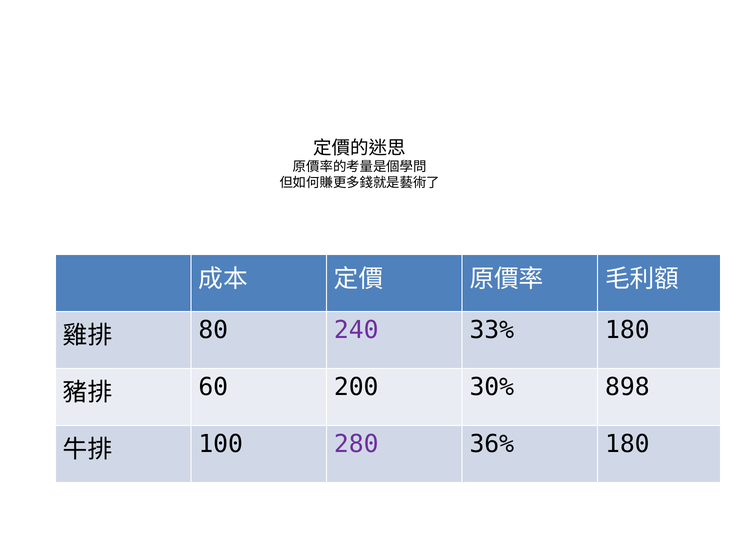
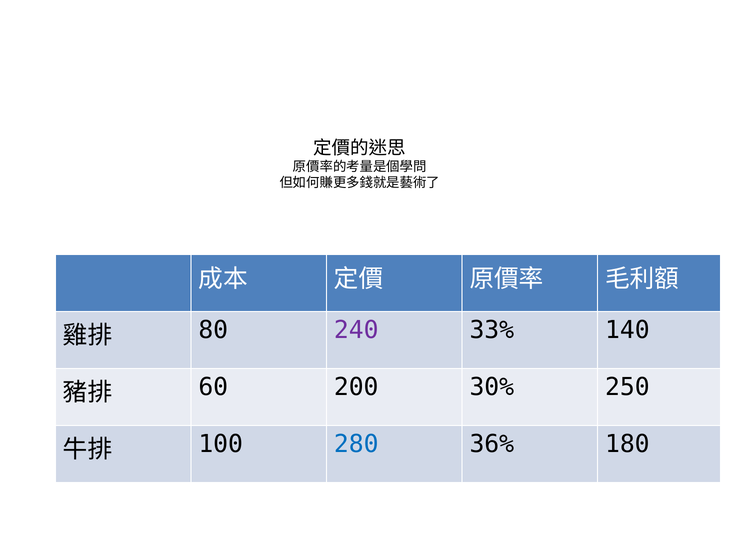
33% 180: 180 -> 140 (627, 330)
898: 898 -> 250 (627, 387)
280 colour: purple -> blue (356, 444)
